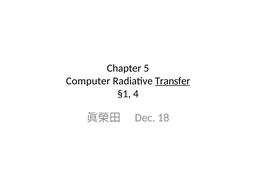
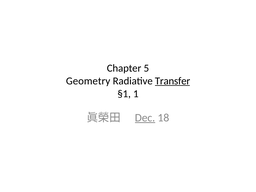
Computer: Computer -> Geometry (88, 81)
4: 4 -> 1 (136, 94)
Dec underline: none -> present (145, 118)
